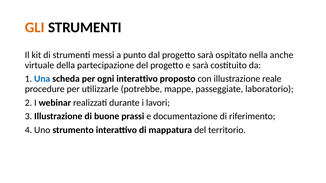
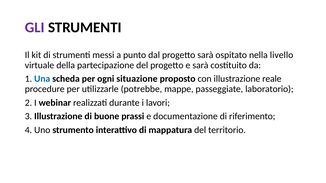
GLI colour: orange -> purple (35, 27)
anche: anche -> livello (282, 55)
ogni interattivo: interattivo -> situazione (137, 79)
